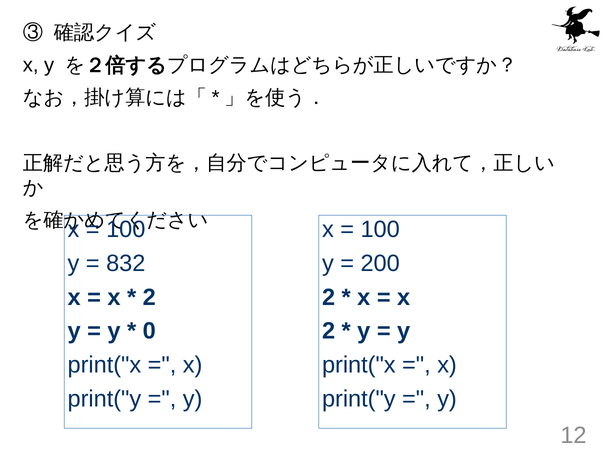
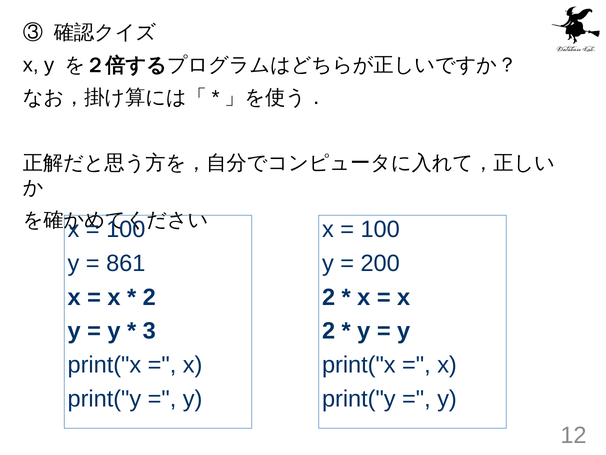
832: 832 -> 861 (126, 263)
0: 0 -> 3 (149, 331)
